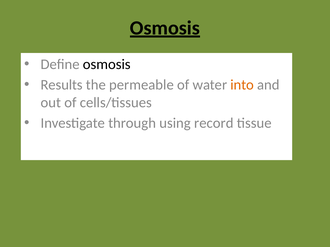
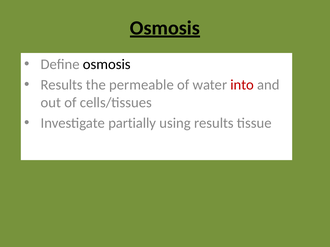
into colour: orange -> red (242, 85)
through: through -> partially (132, 123)
using record: record -> results (214, 123)
